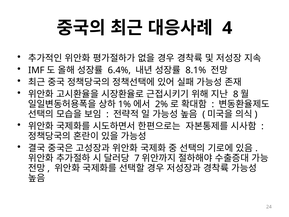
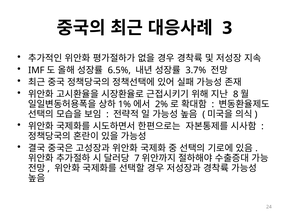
4: 4 -> 3 (227, 28)
6.4%: 6.4% -> 6.5% (119, 70)
8.1%: 8.1% -> 3.7% (196, 70)
